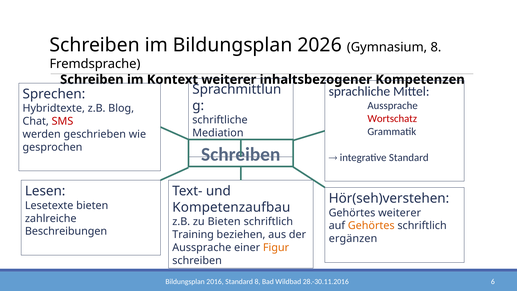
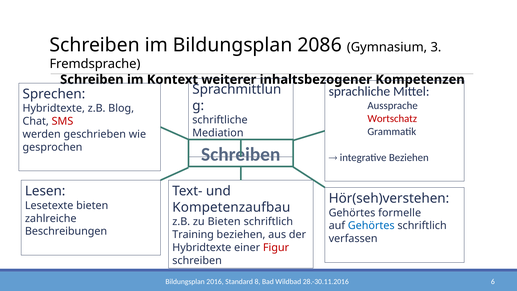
2026: 2026 -> 2086 (320, 45)
Gymnasium 8: 8 -> 3 (436, 47)
integrative Standard: Standard -> Beziehen (409, 157)
Gehörtes weiterer: weiterer -> formelle (400, 213)
Gehörtes colour: orange -> blue (371, 226)
ergänzen: ergänzen -> verfassen (353, 239)
Aussprache: Aussprache -> Hybridtexte (202, 247)
Figur colour: orange -> red (276, 247)
